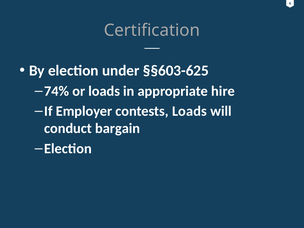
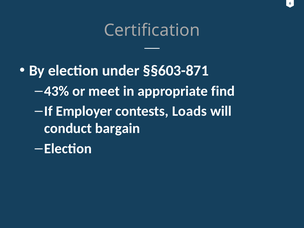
§§603-625: §§603-625 -> §§603-871 (176, 71)
74%: 74% -> 43% (57, 91)
or loads: loads -> meet (104, 91)
hire: hire -> find (223, 91)
